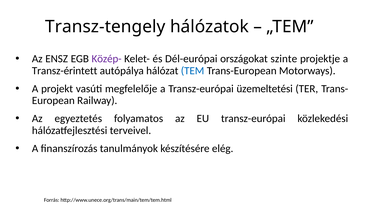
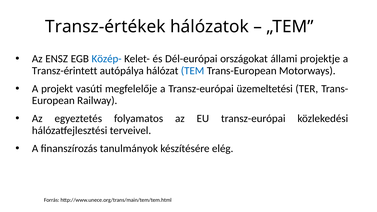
Transz-tengely: Transz-tengely -> Transz-értékek (105, 27)
Közép- colour: purple -> blue (107, 59)
szinte: szinte -> állami (284, 59)
